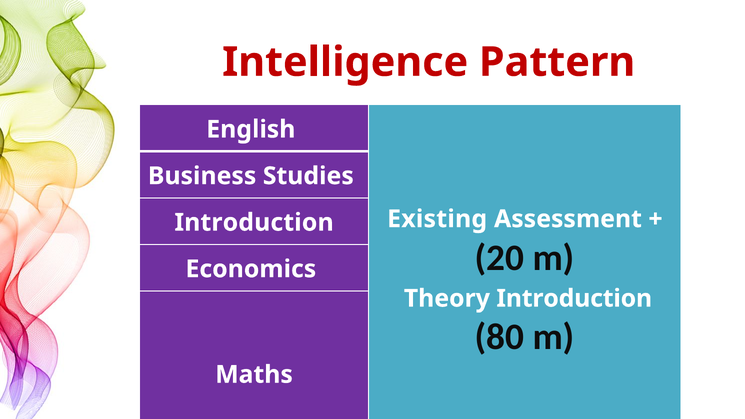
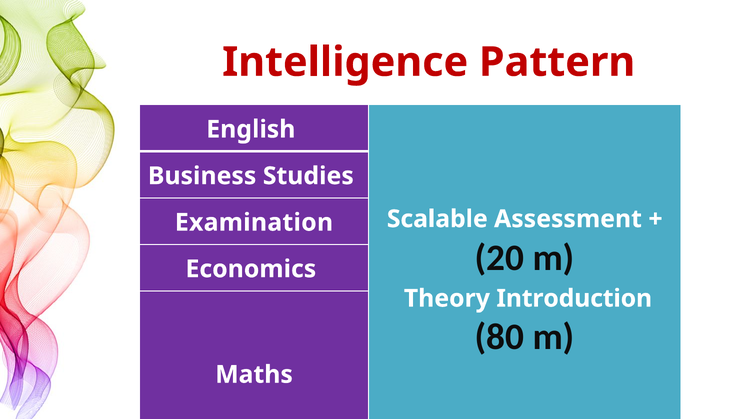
Existing: Existing -> Scalable (437, 219)
Introduction: Introduction -> Examination (254, 223)
